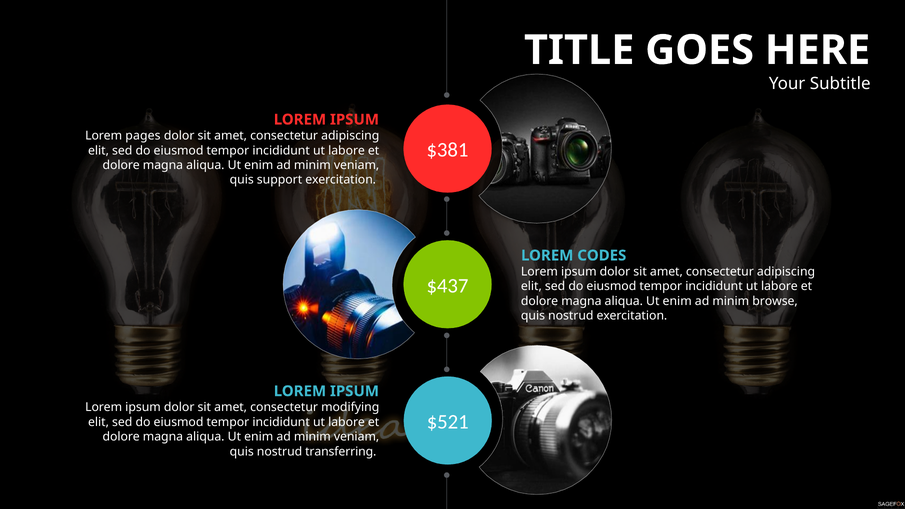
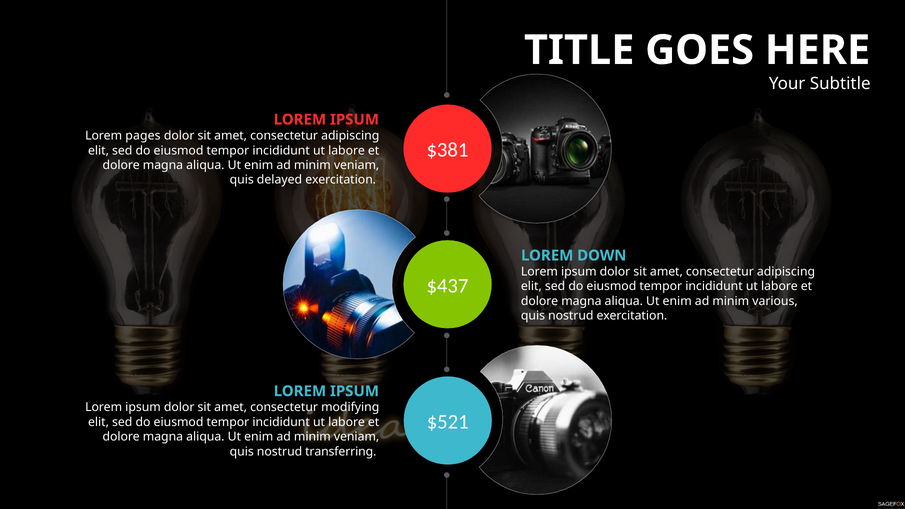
support: support -> delayed (280, 180)
CODES: CODES -> DOWN (602, 256)
browse: browse -> various (775, 301)
